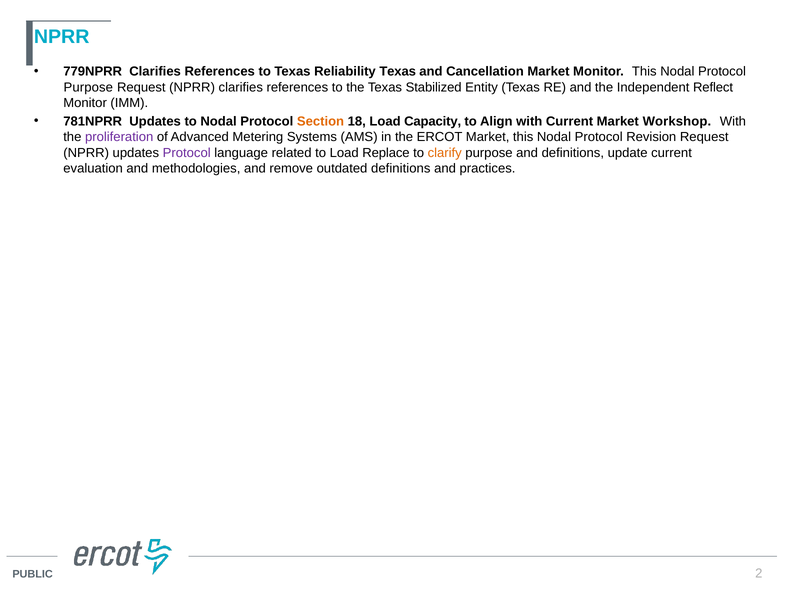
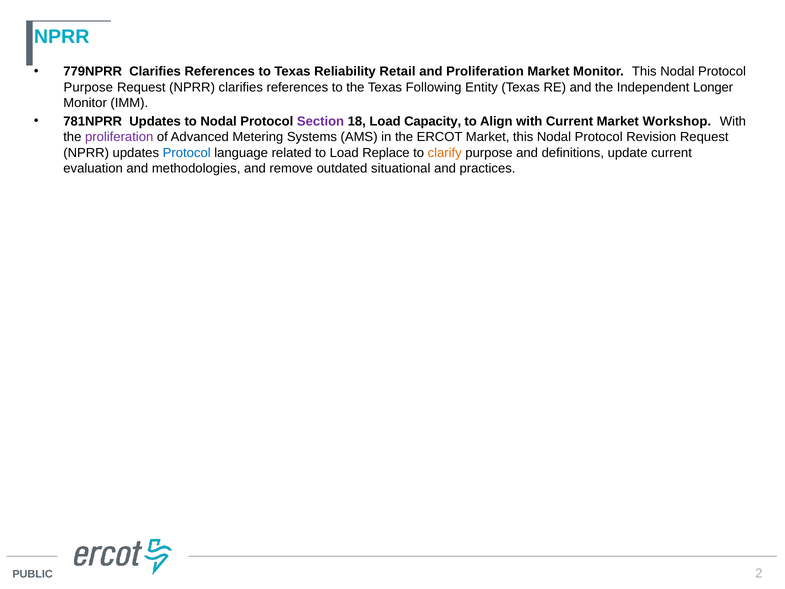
Reliability Texas: Texas -> Retail (398, 71)
and Cancellation: Cancellation -> Proliferation (485, 71)
Stabilized: Stabilized -> Following (434, 87)
Reflect: Reflect -> Longer (713, 87)
Section colour: orange -> purple (321, 121)
Protocol colour: purple -> blue (187, 153)
outdated definitions: definitions -> situational (401, 168)
